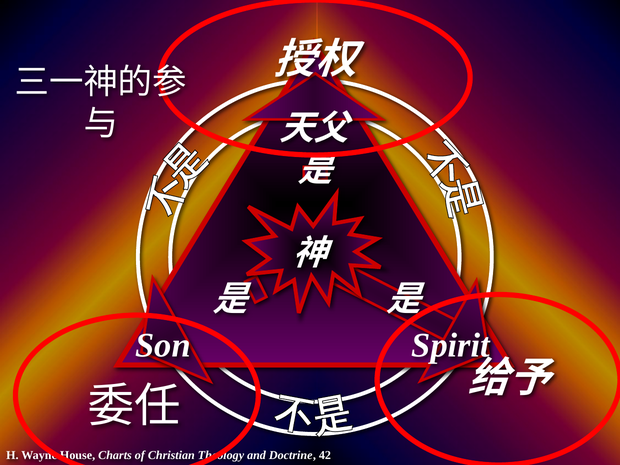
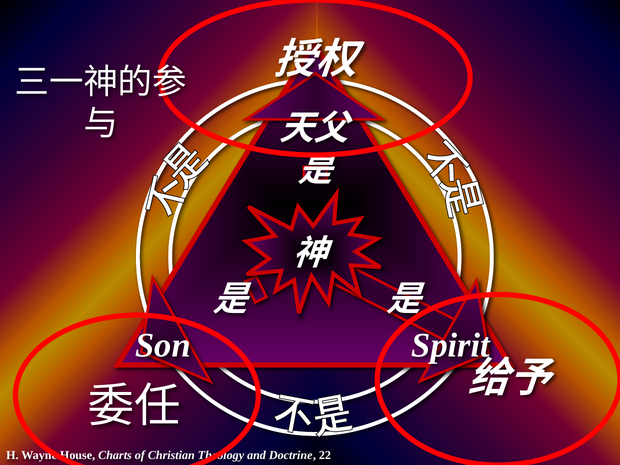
42: 42 -> 22 (325, 456)
